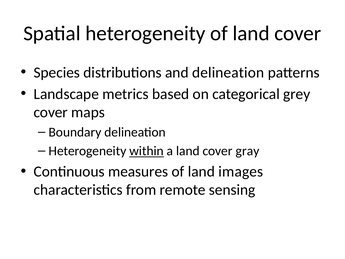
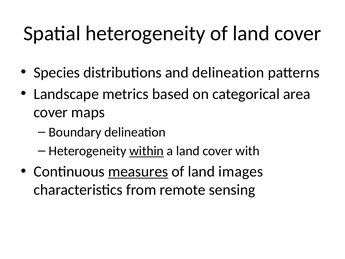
grey: grey -> area (297, 94)
gray: gray -> with (248, 151)
measures underline: none -> present (138, 171)
